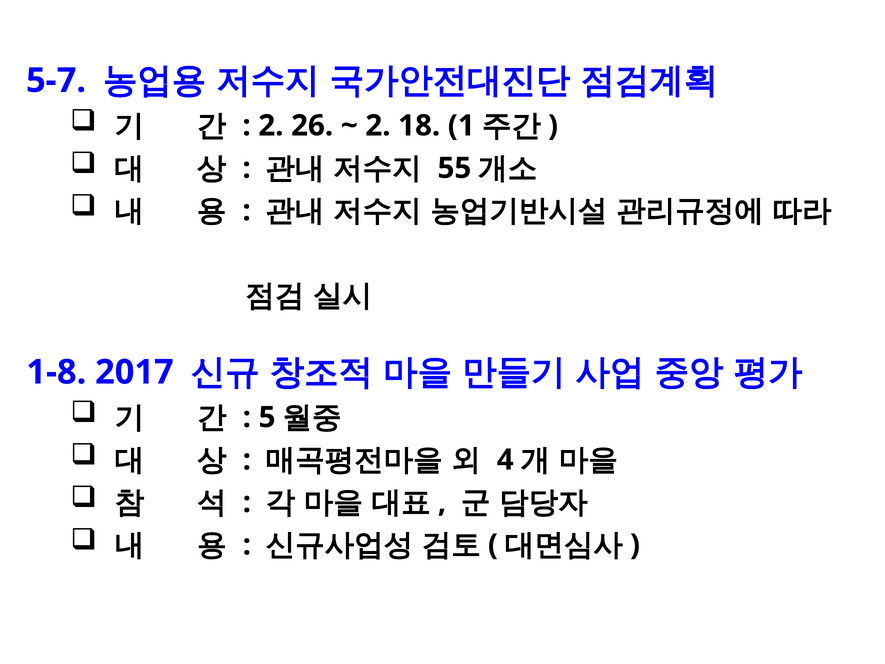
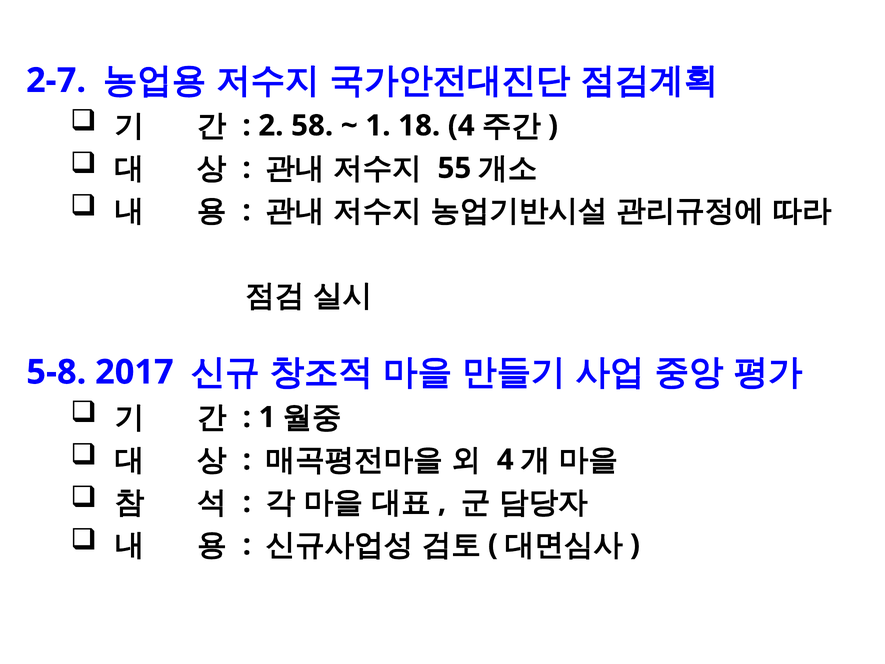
5-7: 5-7 -> 2-7 (56, 80)
26: 26 -> 58 (312, 126)
2: 2 -> 1 (378, 126)
18 1: 1 -> 4 (461, 126)
1-8: 1-8 -> 5-8 (56, 372)
5: 5 -> 1 (267, 417)
